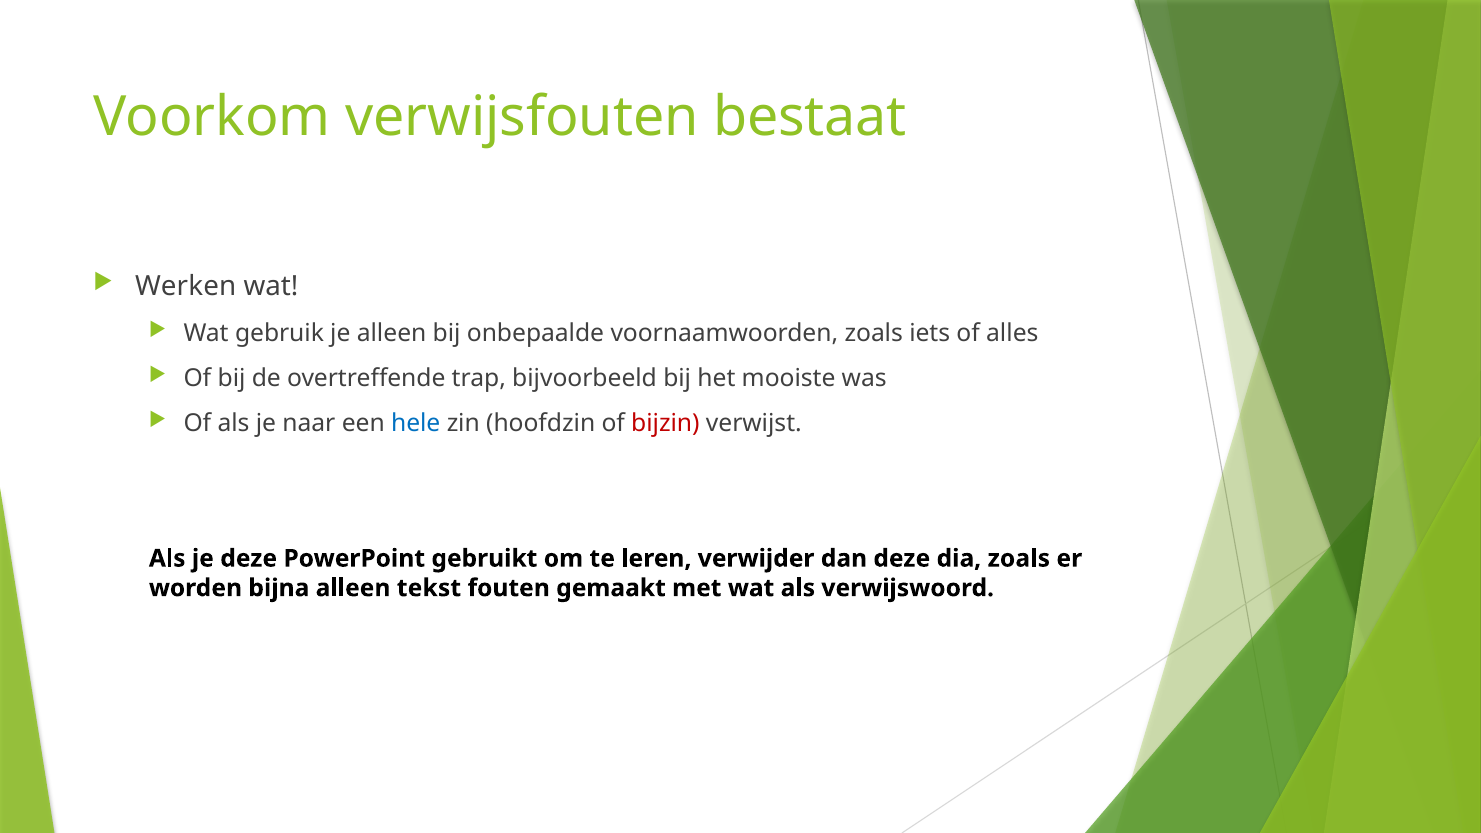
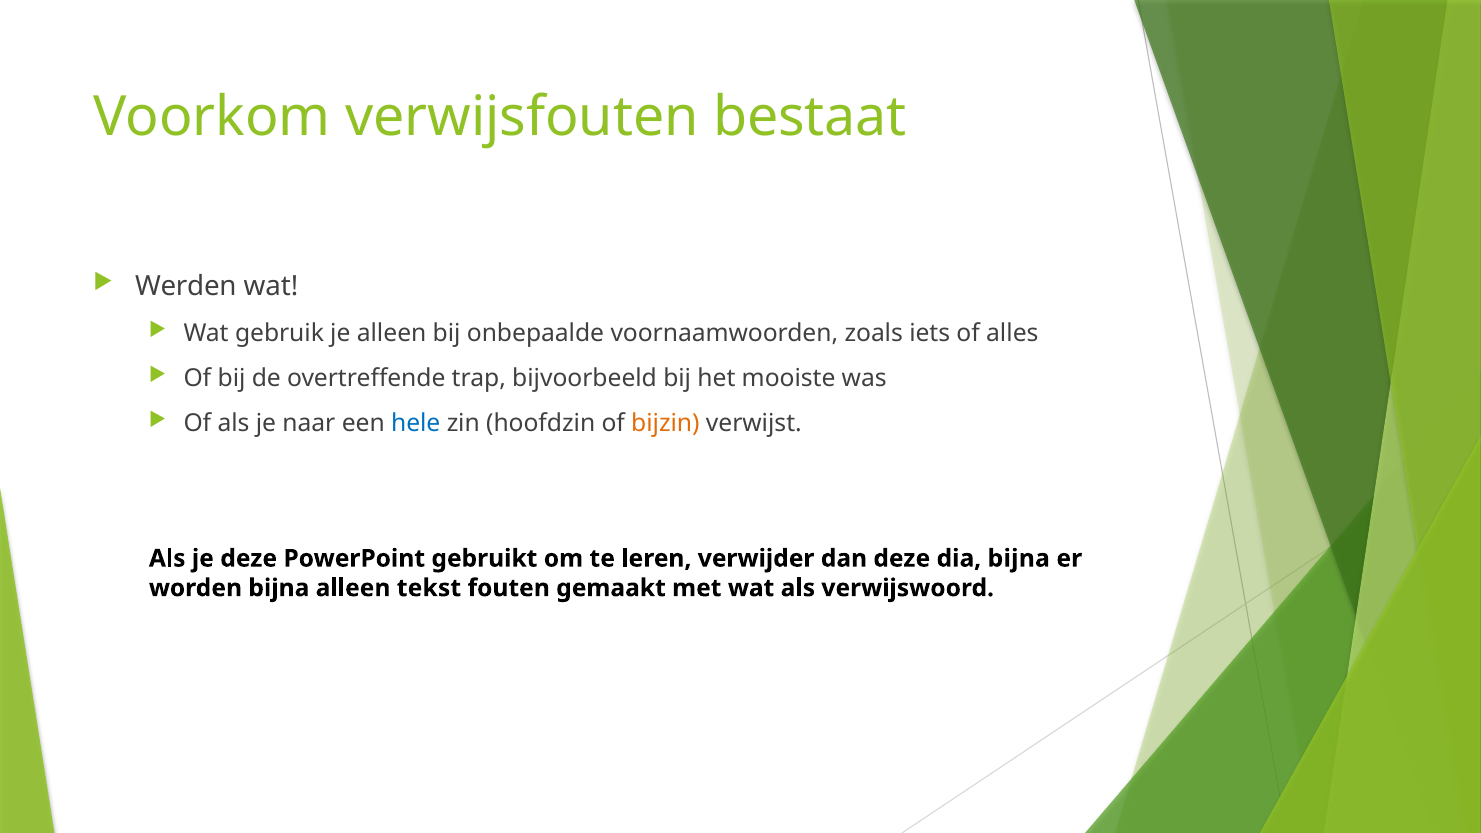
Werken: Werken -> Werden (186, 287)
bijzin colour: red -> orange (665, 423)
dia zoals: zoals -> bijna (1019, 559)
